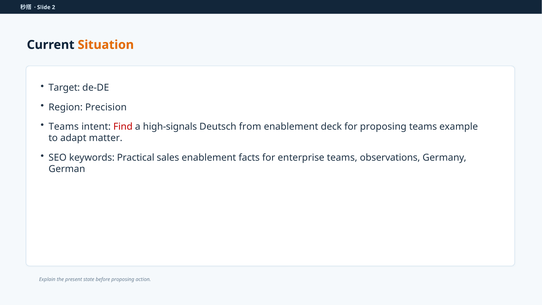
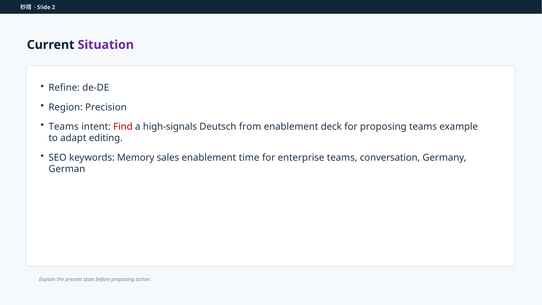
Situation colour: orange -> purple (106, 45)
Target: Target -> Refine (64, 88)
matter: matter -> editing (106, 138)
Practical: Practical -> Memory (136, 158)
facts: facts -> time (249, 158)
observations: observations -> conversation (390, 158)
